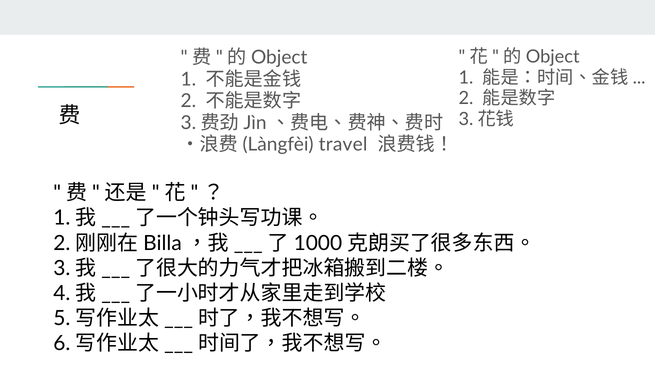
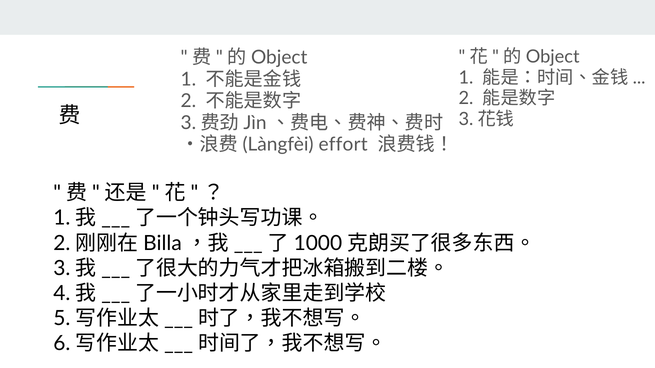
travel: travel -> effort (343, 145)
